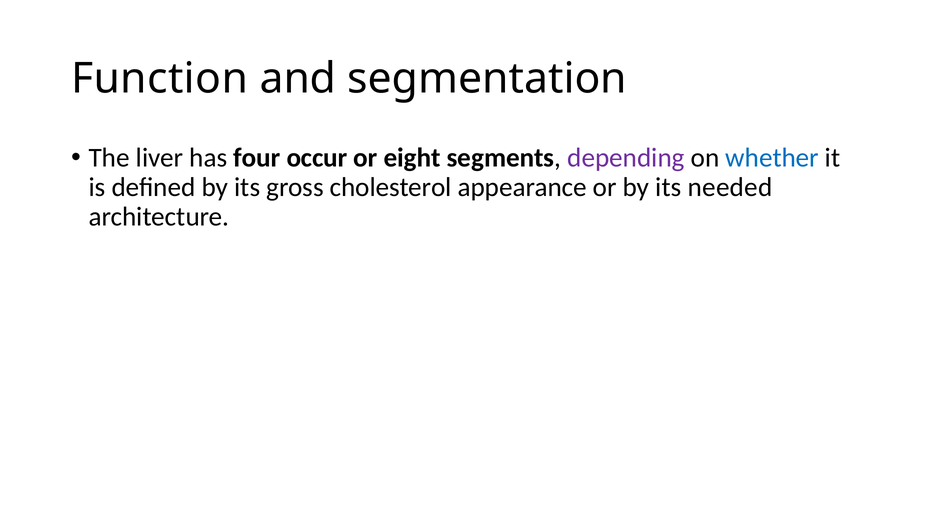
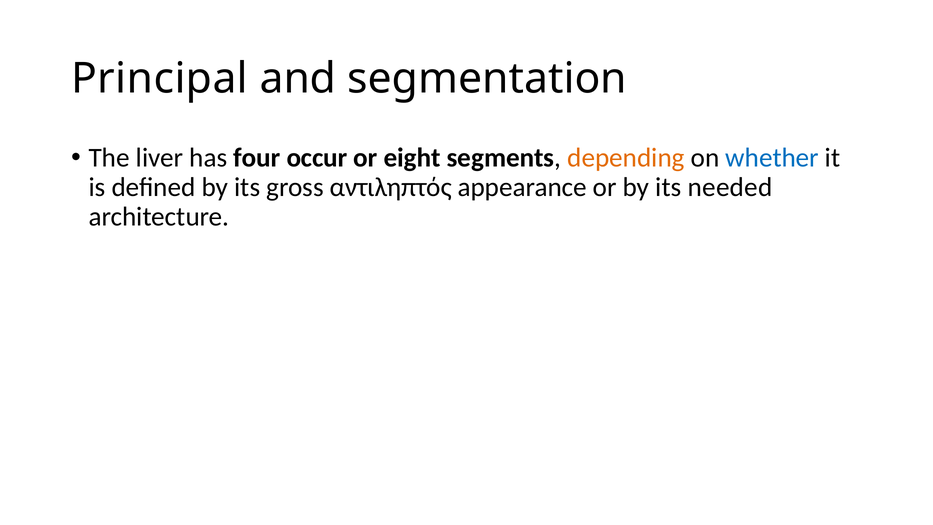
Function: Function -> Principal (160, 78)
depending colour: purple -> orange (626, 158)
cholesterol: cholesterol -> αντιληπτός (391, 187)
